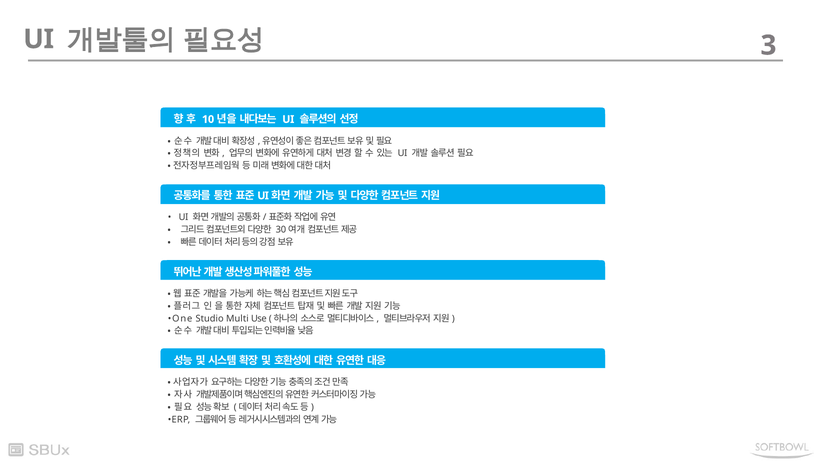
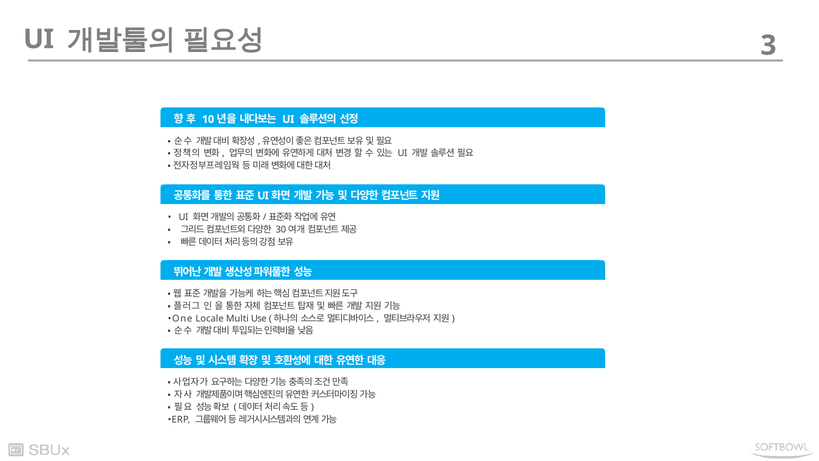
Studio: Studio -> Locale (210, 318)
